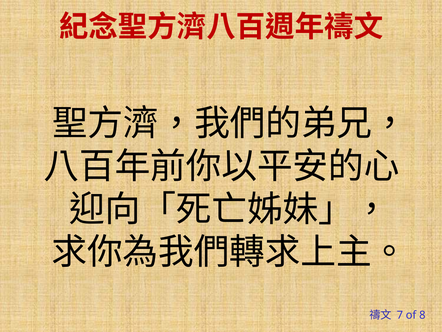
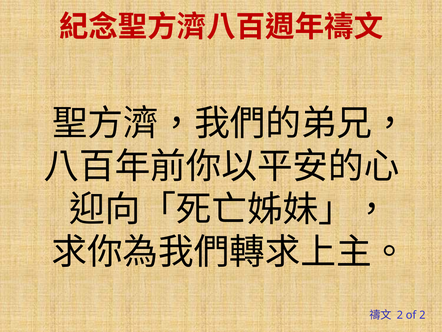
7: 7 -> 2 (400, 315)
of 8: 8 -> 2 (422, 315)
